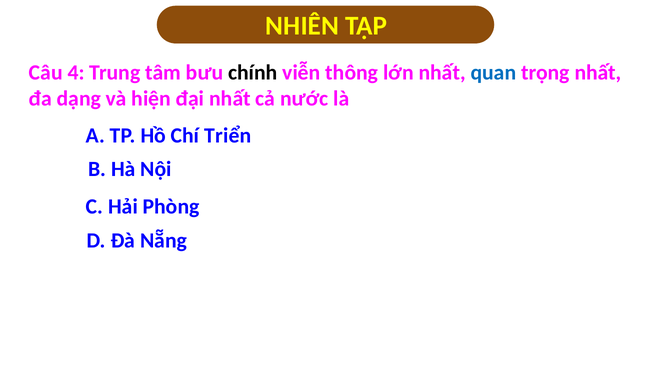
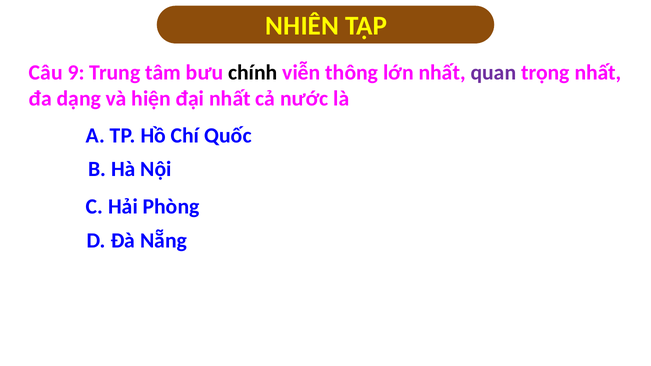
4: 4 -> 9 (76, 73)
quan colour: blue -> purple (493, 73)
Triển: Triển -> Quốc (228, 135)
